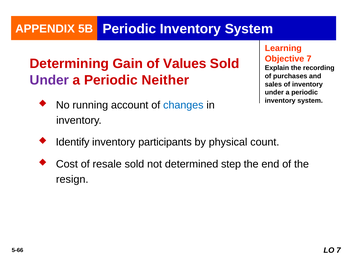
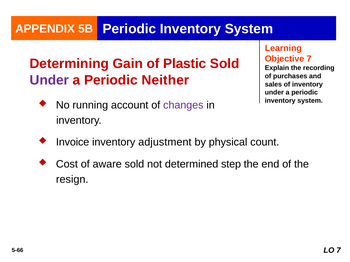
Values: Values -> Plastic (185, 64)
changes colour: blue -> purple (183, 105)
Identify: Identify -> Invoice (73, 142)
participants: participants -> adjustment (165, 142)
resale: resale -> aware (107, 164)
